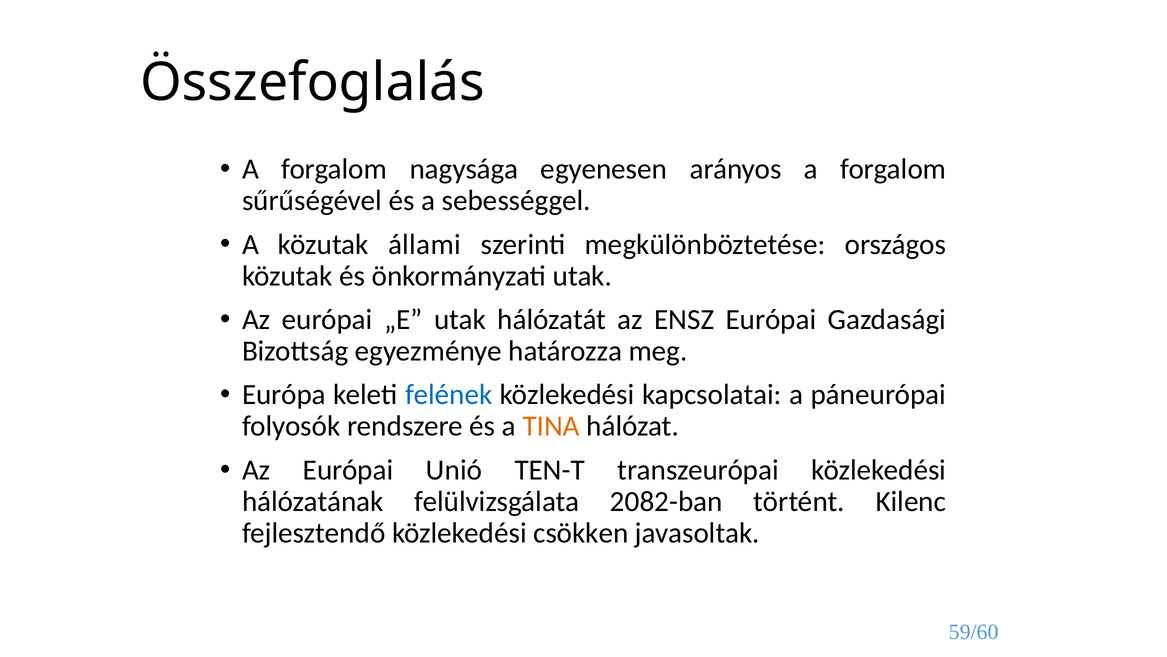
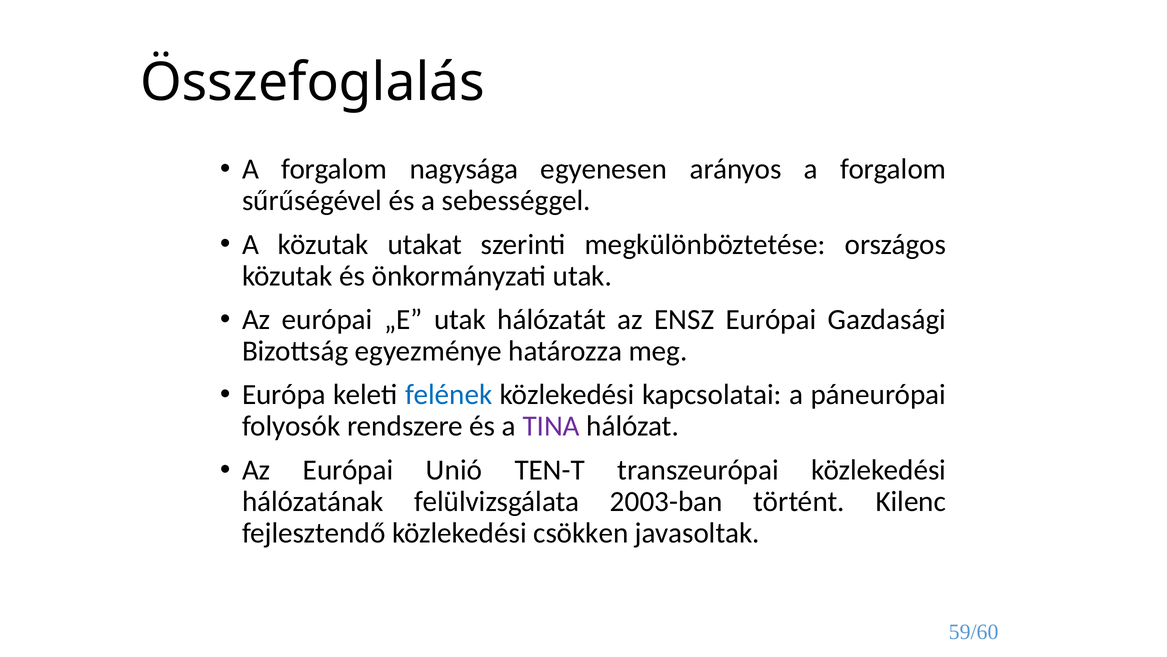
állami: állami -> utakat (425, 244)
TINA colour: orange -> purple (551, 426)
2082-ban: 2082-ban -> 2003-ban (666, 501)
